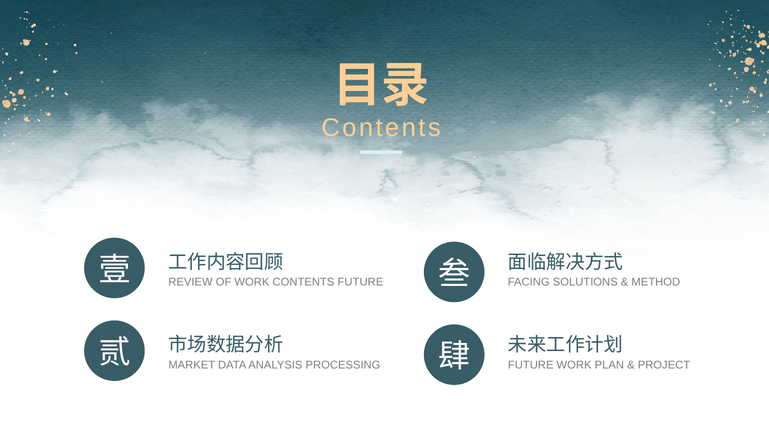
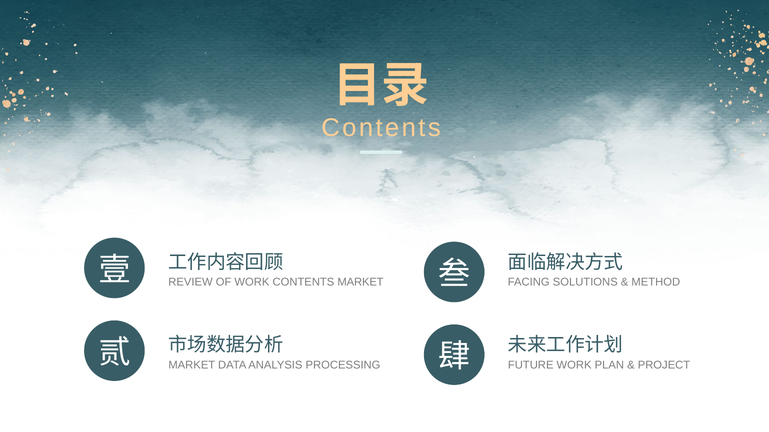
CONTENTS FUTURE: FUTURE -> MARKET (361, 283)
